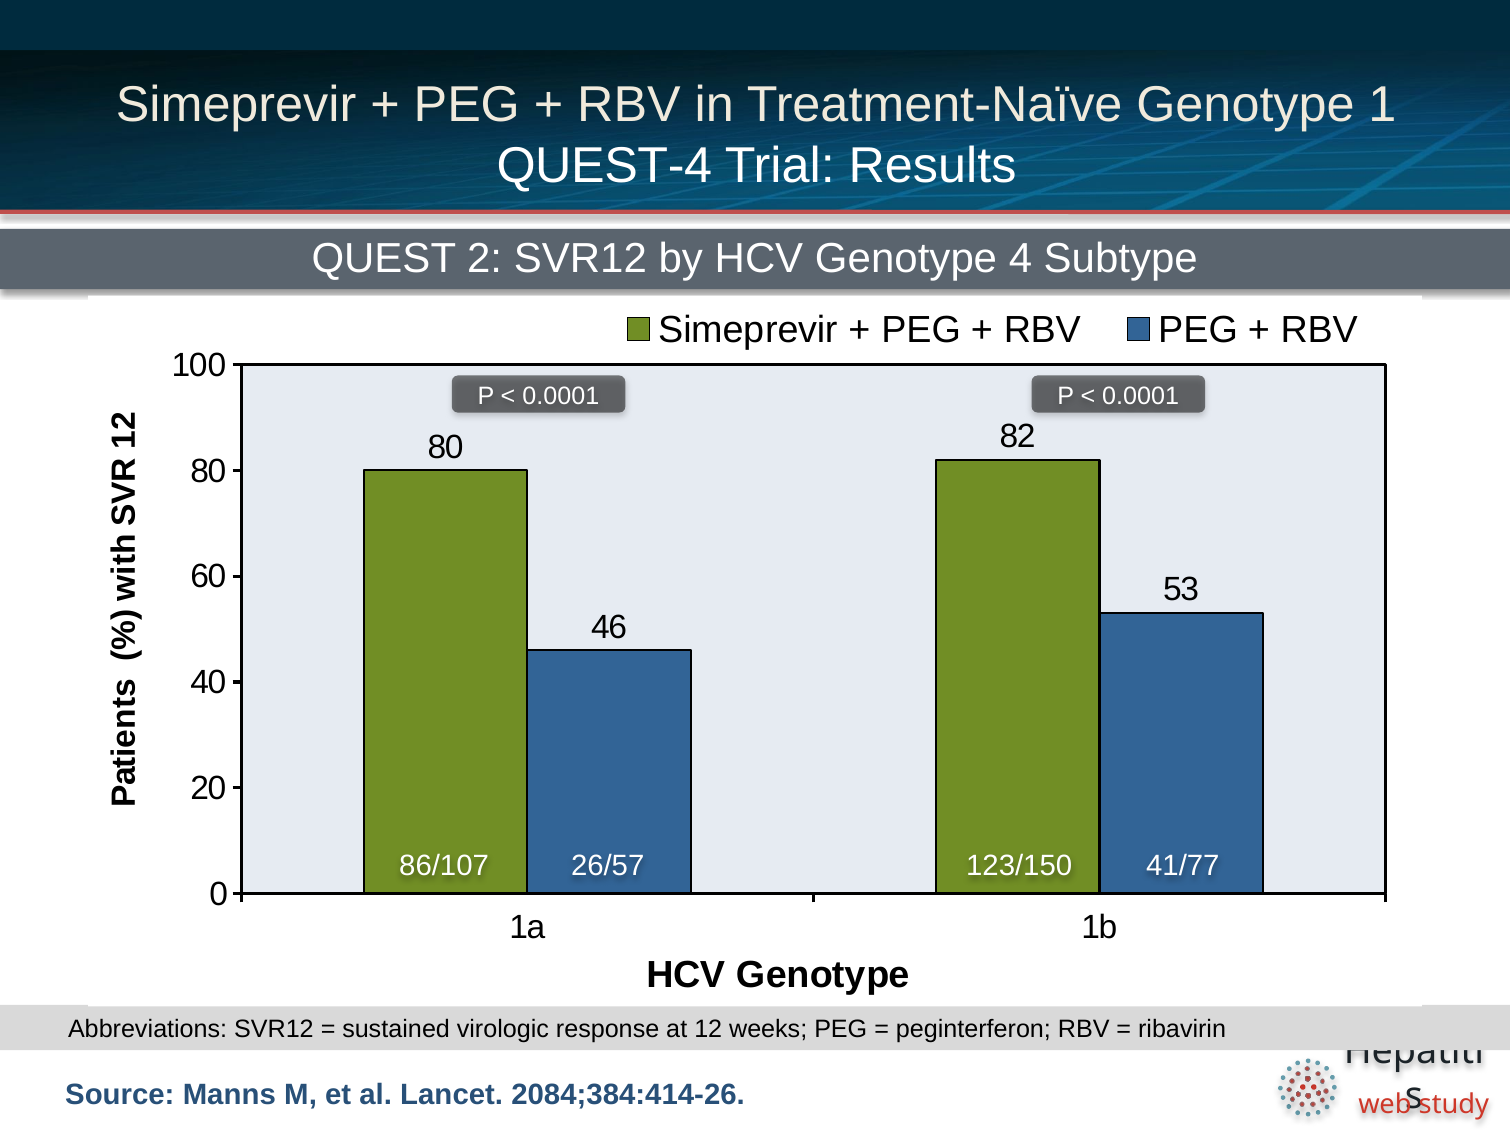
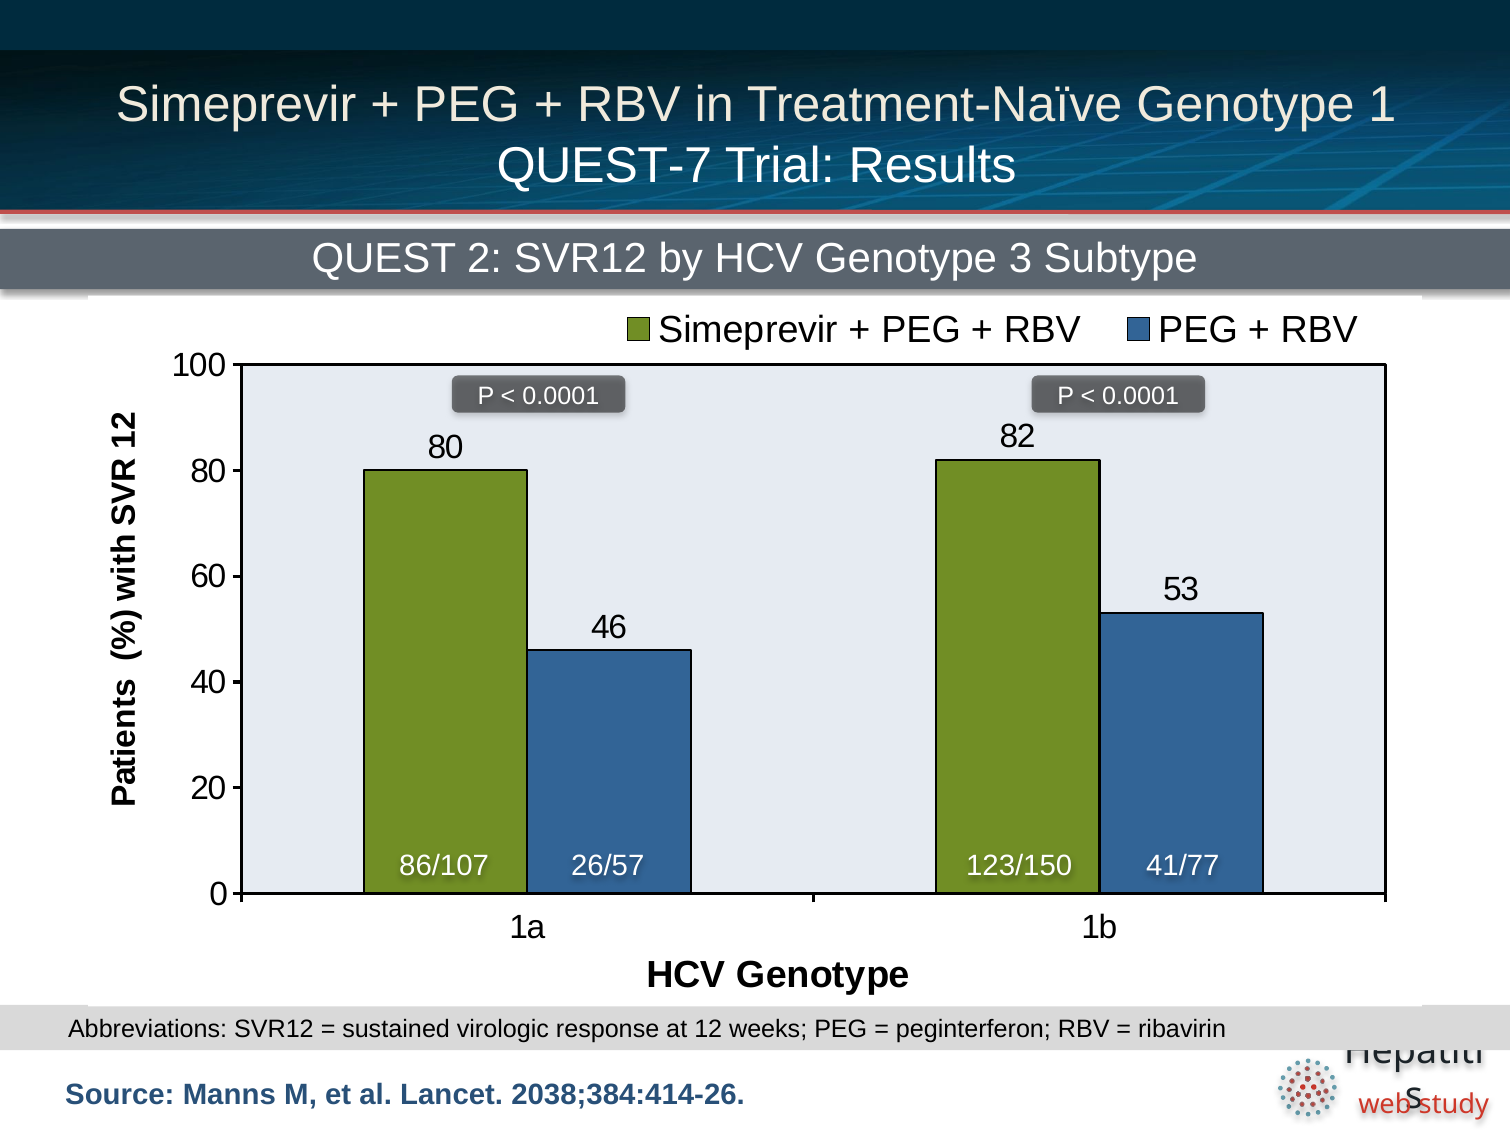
QUEST-4: QUEST-4 -> QUEST-7 (604, 166)
4: 4 -> 3 (1020, 259)
2084;384:414-26: 2084;384:414-26 -> 2038;384:414-26 (628, 1095)
